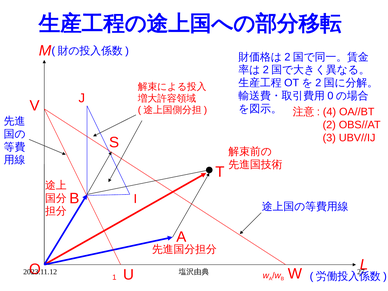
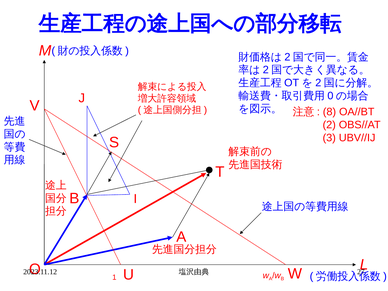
4: 4 -> 8 (329, 112)
